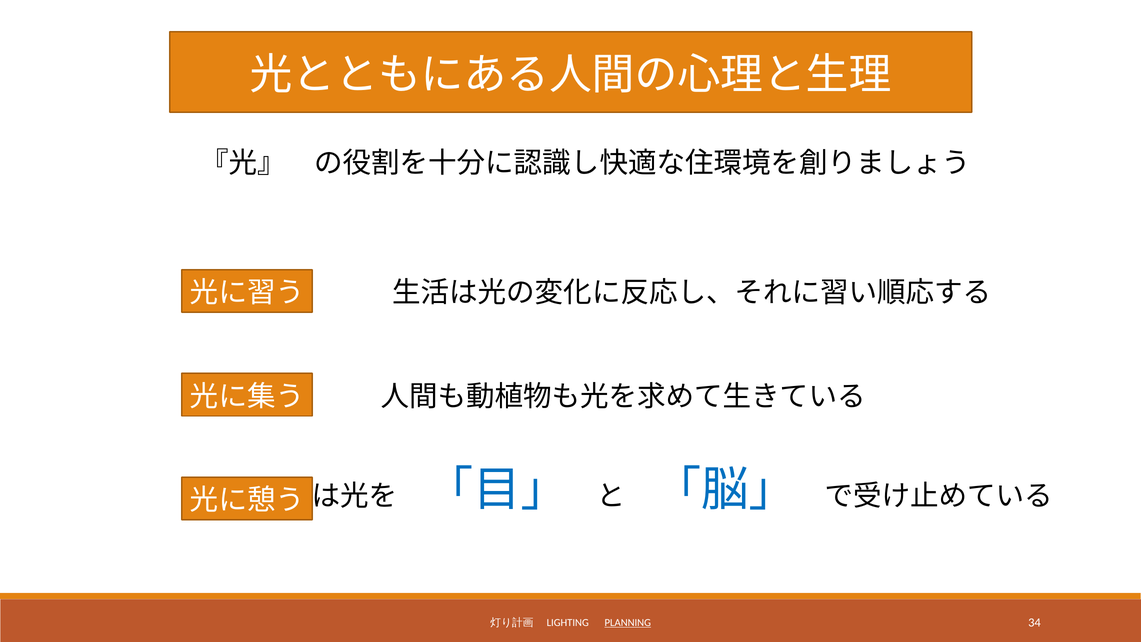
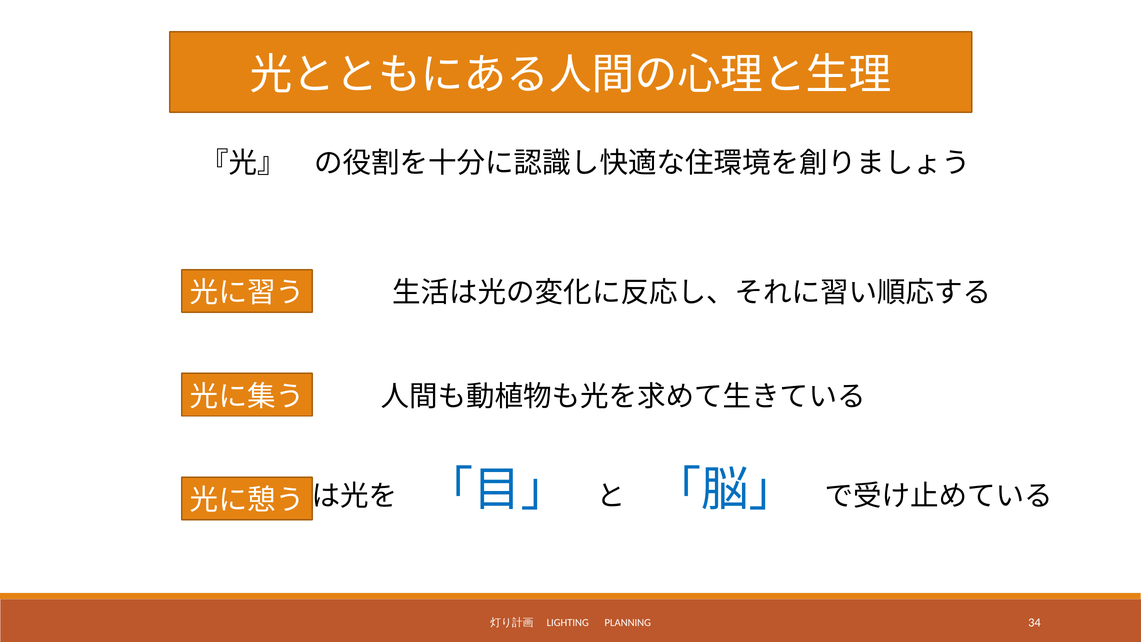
PLANNING underline: present -> none (628, 622)
